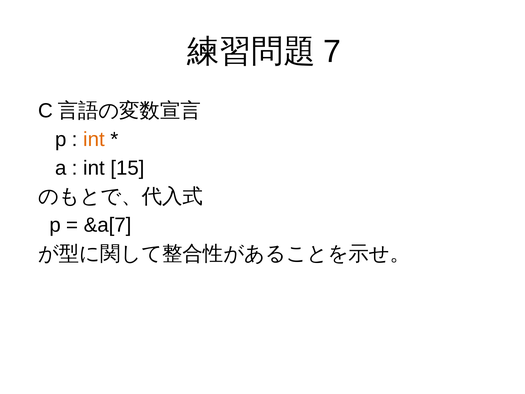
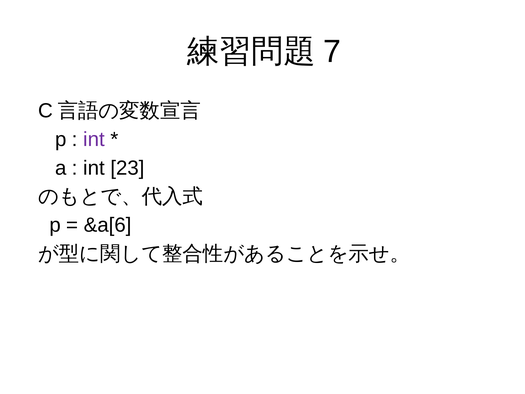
int colour: orange -> purple (94, 139)
15: 15 -> 23 (127, 168)
&a[7: &a[7 -> &a[6 (108, 225)
